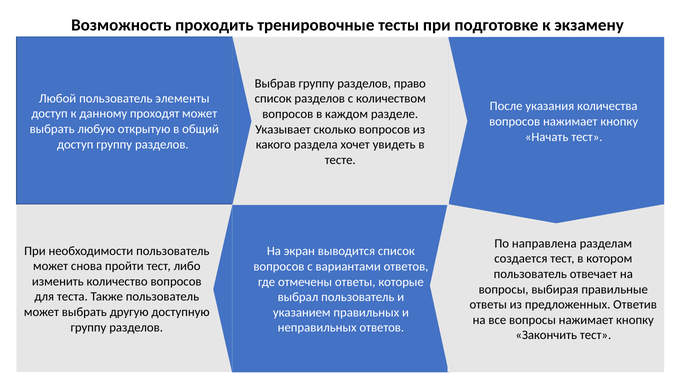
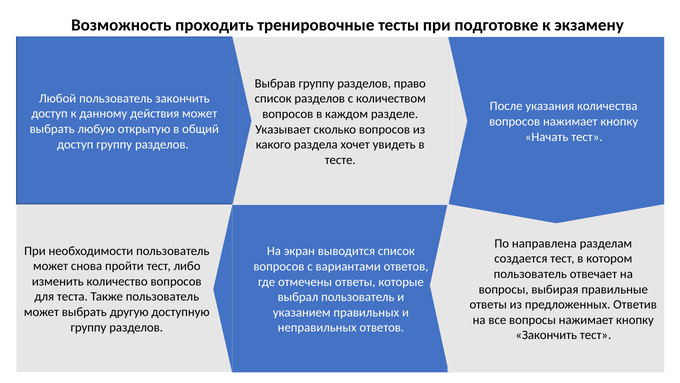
пользователь элементы: элементы -> закончить (182, 98)
проходят: проходят -> действия (155, 114)
